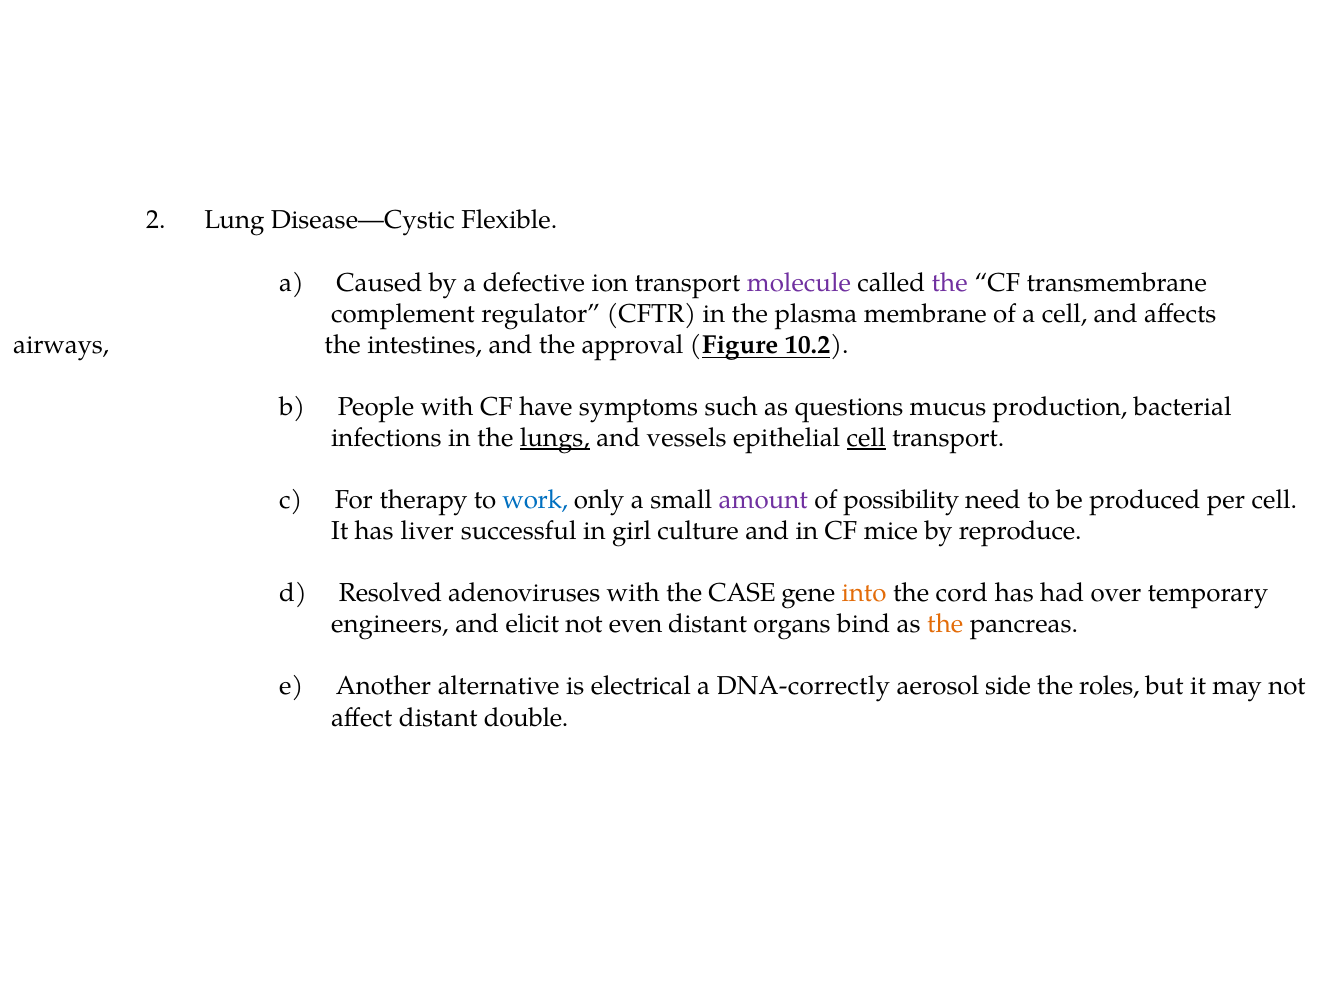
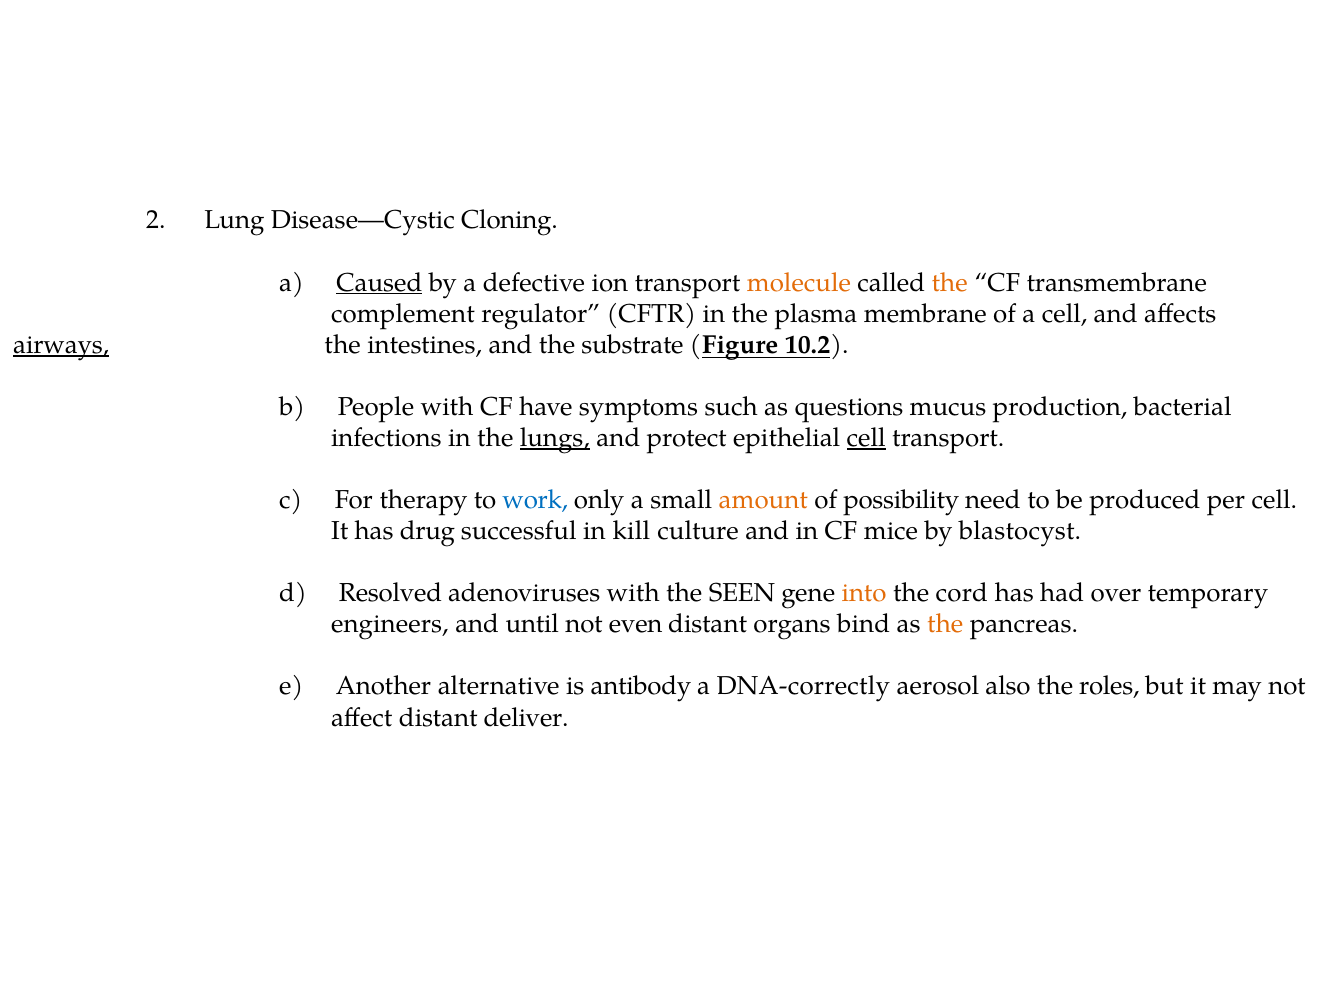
Flexible: Flexible -> Cloning (509, 220)
Caused underline: none -> present (379, 282)
molecule colour: purple -> orange (799, 282)
the colour: purple -> orange (950, 282)
airways underline: none -> present (61, 345)
approval: approval -> substrate (633, 345)
vessels: vessels -> protect (687, 438)
amount colour: purple -> orange (763, 500)
liver: liver -> drug (427, 531)
girl: girl -> kill (631, 531)
reproduce: reproduce -> blastocyst (1020, 531)
CASE: CASE -> SEEN (742, 593)
elicit: elicit -> until (532, 624)
electrical: electrical -> antibody (641, 686)
side: side -> also (1008, 686)
double: double -> deliver (526, 717)
